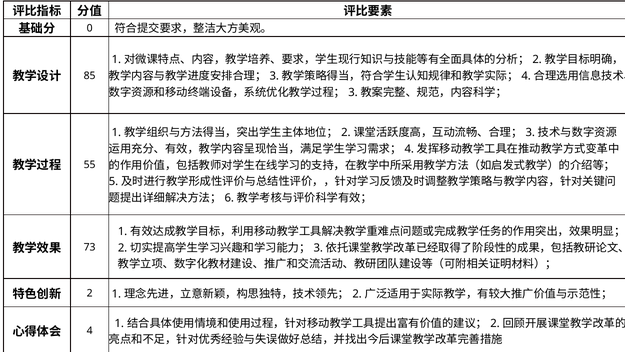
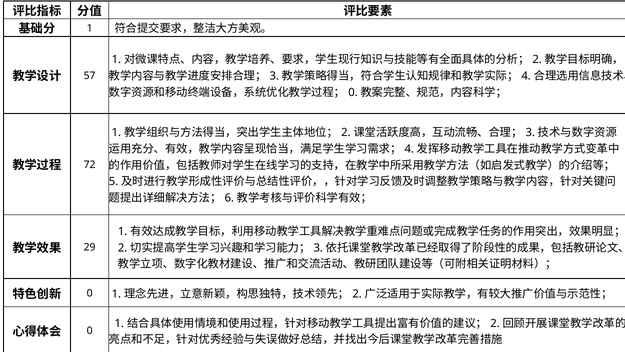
0: 0 -> 1 (90, 28)
85: 85 -> 57 (90, 75)
3: 3 -> 0 (353, 92)
55: 55 -> 72 (90, 165)
73: 73 -> 29 (90, 247)
2: 2 -> 0 (90, 293)
4: 4 -> 0 (90, 331)
